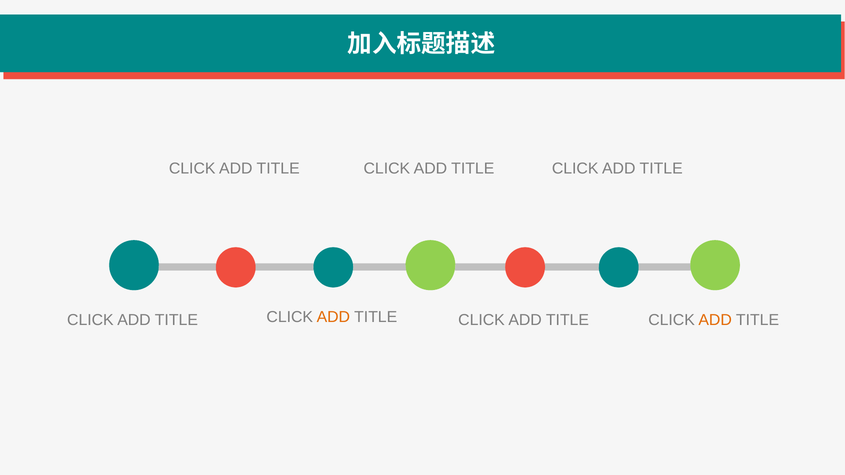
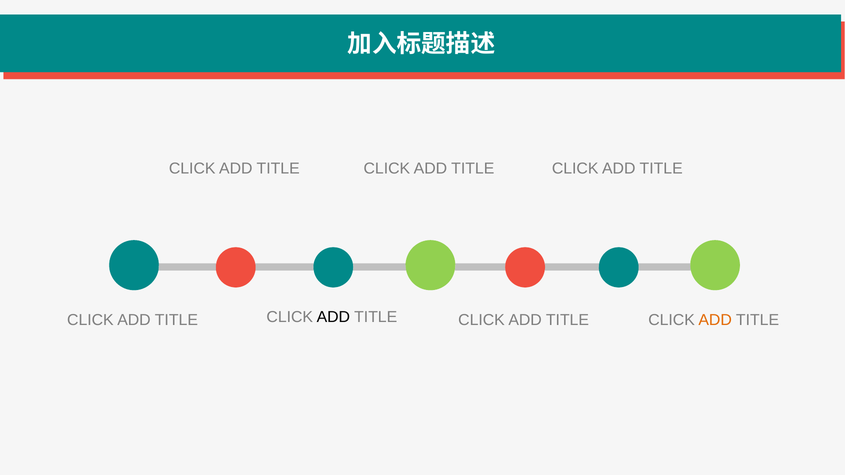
ADD colour: orange -> black (333, 318)
